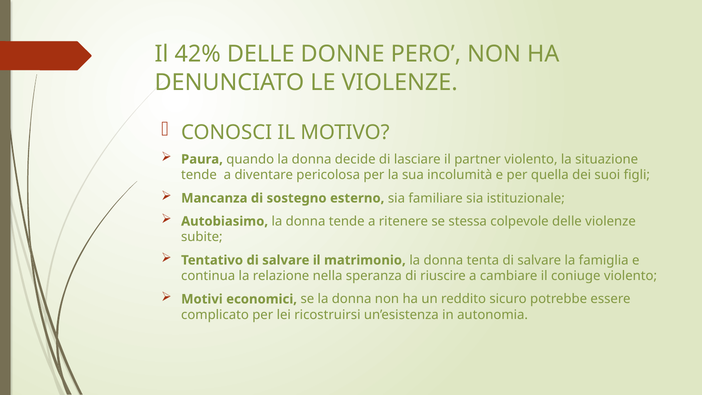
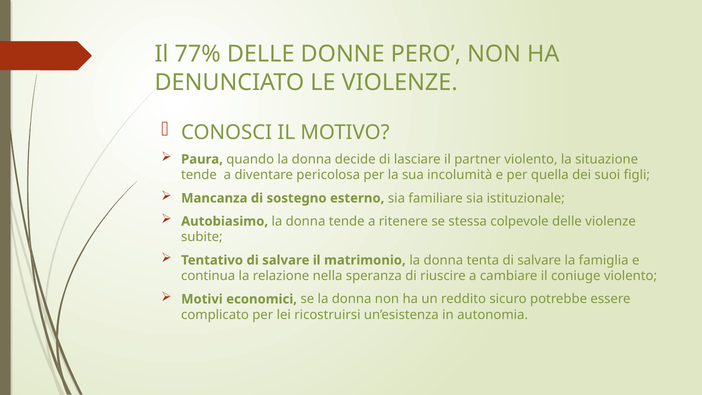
42%: 42% -> 77% (198, 54)
